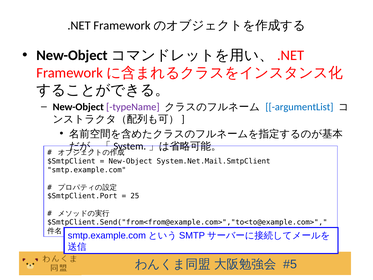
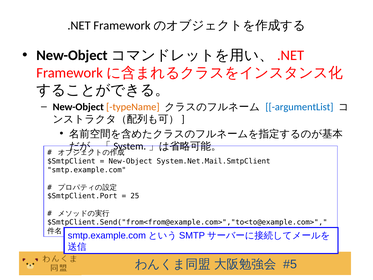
typeName colour: purple -> orange (133, 107)
